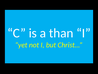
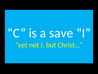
than: than -> save (61, 33)
